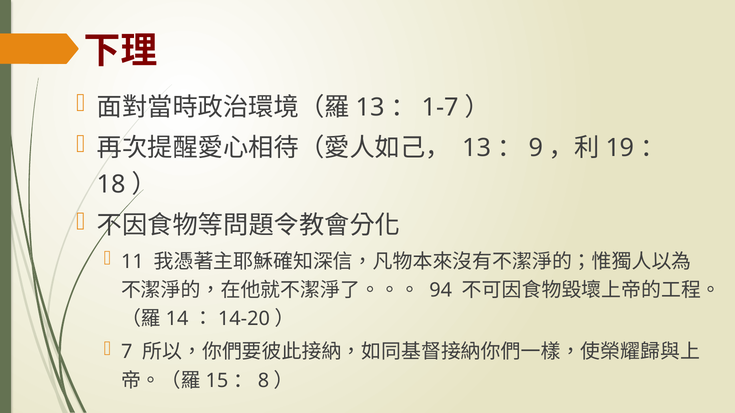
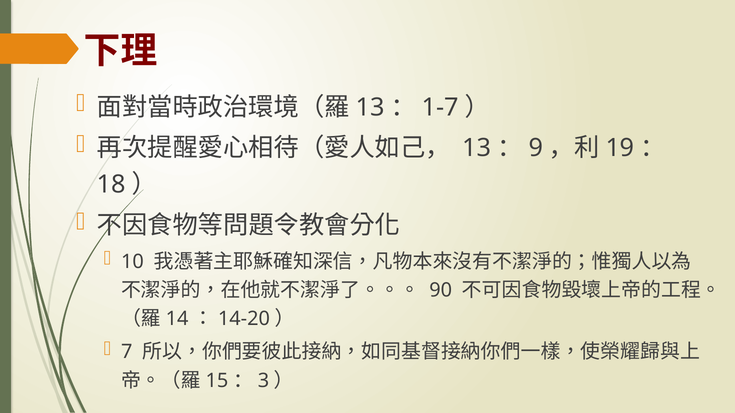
11: 11 -> 10 (132, 262)
94: 94 -> 90 (441, 290)
8: 8 -> 3 (264, 381)
